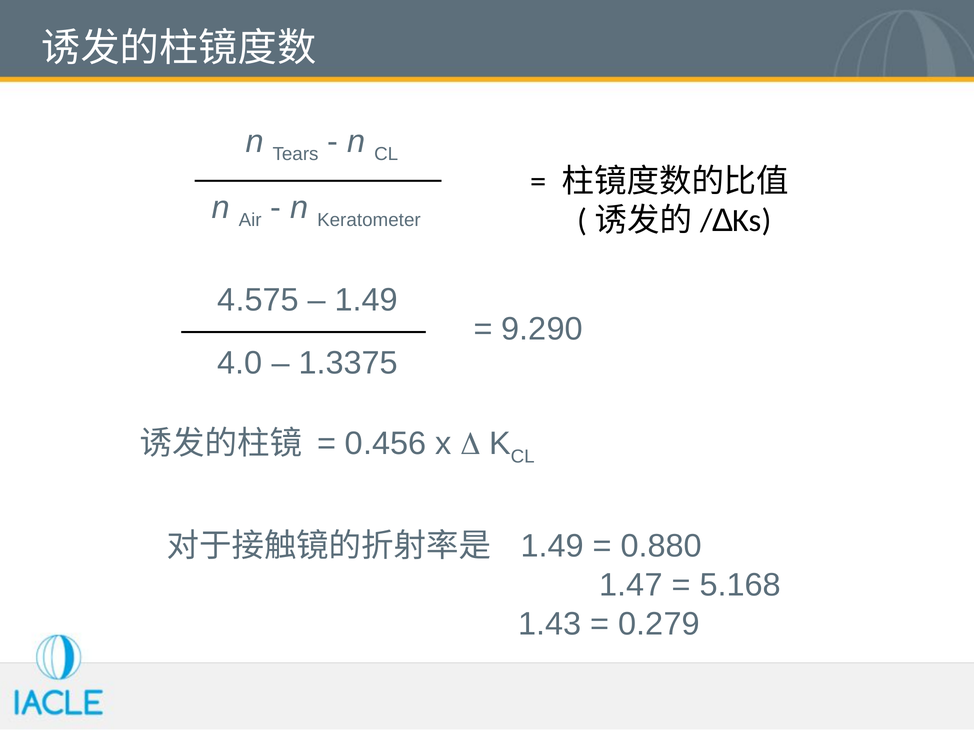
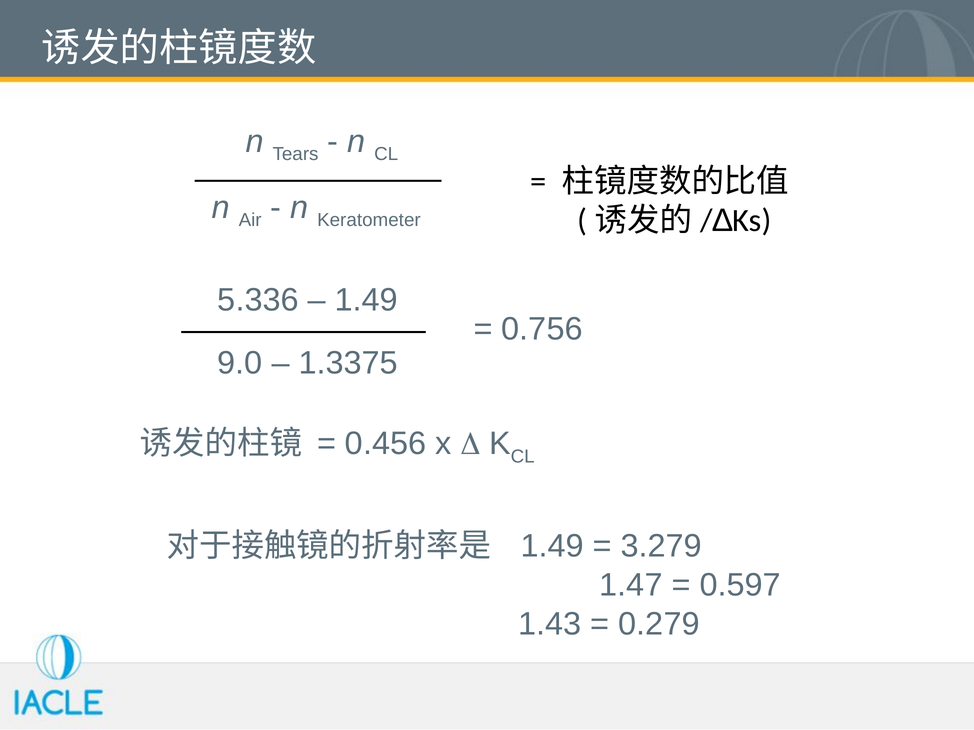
4.575: 4.575 -> 5.336 (258, 300)
9.290: 9.290 -> 0.756 (542, 329)
4.0: 4.0 -> 9.0 (240, 363)
0.880: 0.880 -> 3.279 (661, 546)
5.168: 5.168 -> 0.597 (740, 585)
